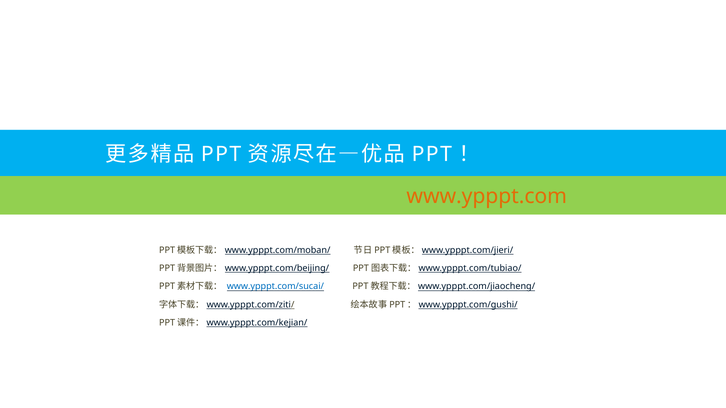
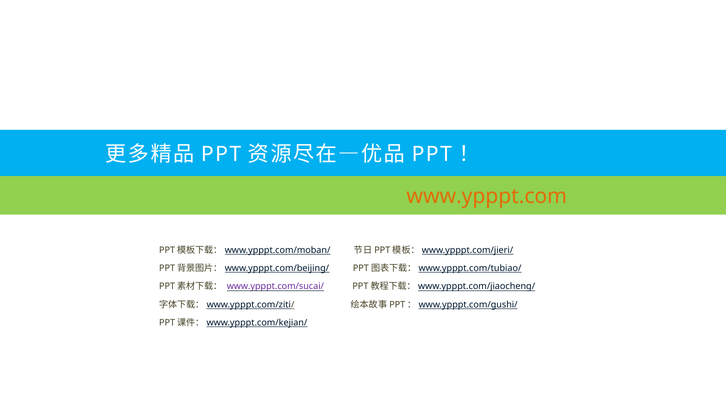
www.ypppt.com/sucai/ colour: blue -> purple (275, 287)
